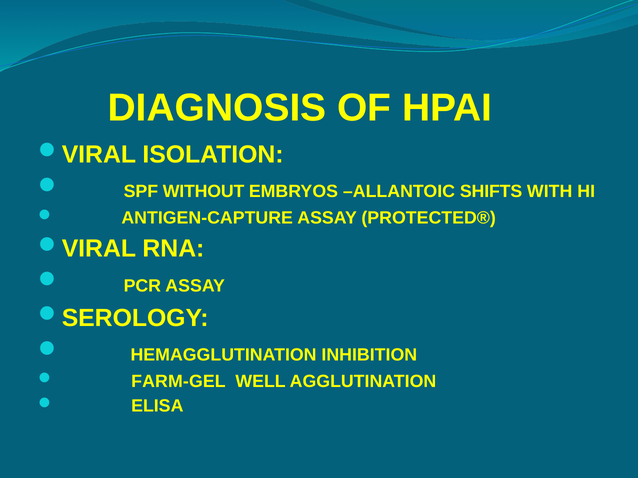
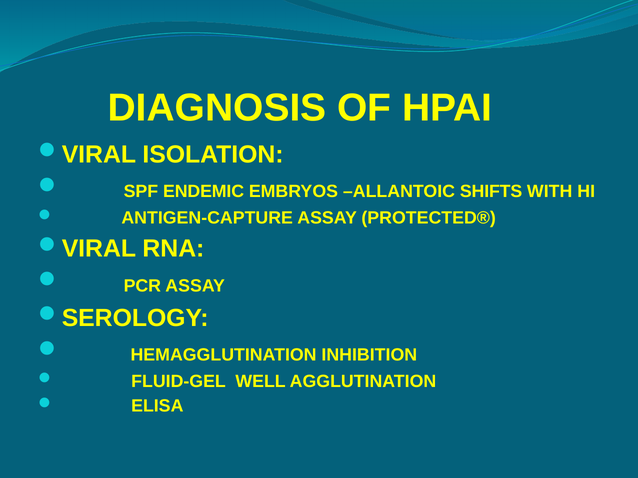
WITHOUT: WITHOUT -> ENDEMIC (204, 192)
FARM-GEL: FARM-GEL -> FLUID-GEL (179, 382)
